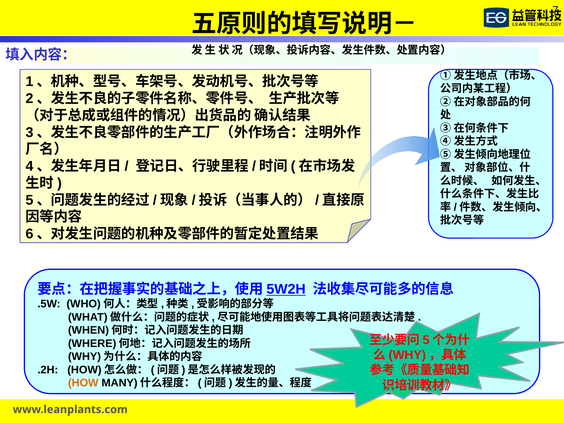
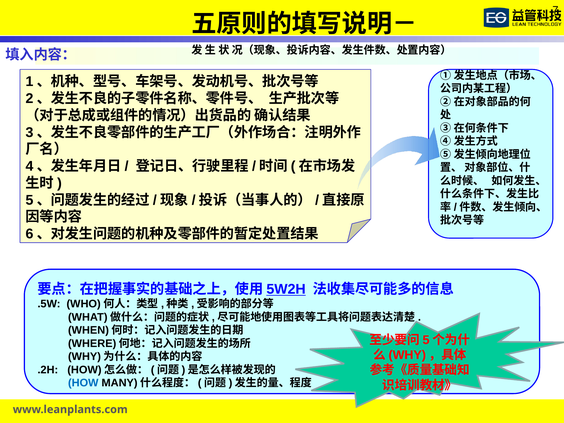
HOW colour: orange -> blue (83, 383)
